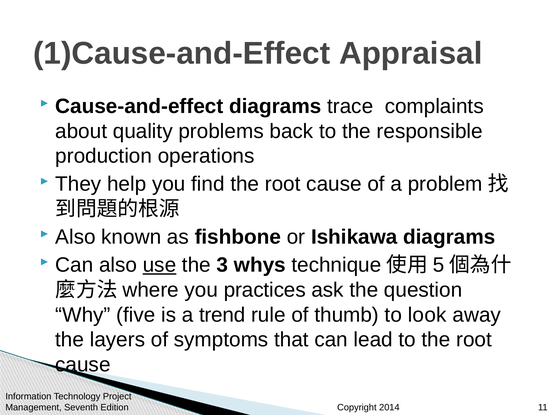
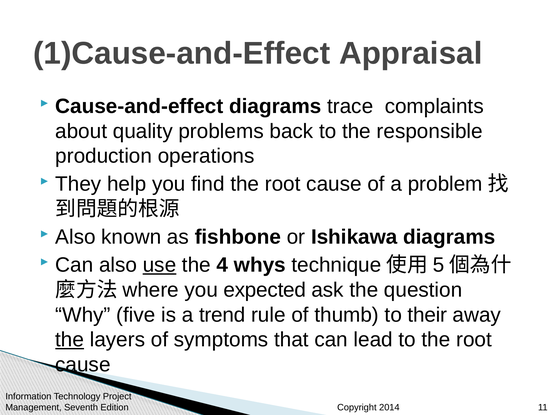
3: 3 -> 4 (222, 265)
practices: practices -> expected (265, 290)
look: look -> their (427, 315)
the underline: none -> present (70, 340)
